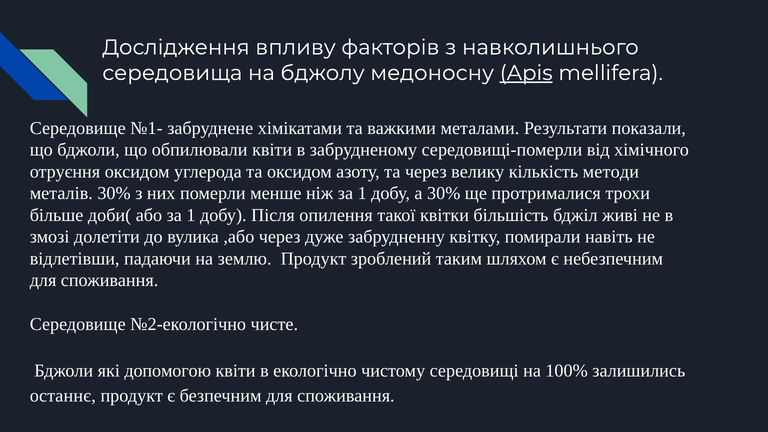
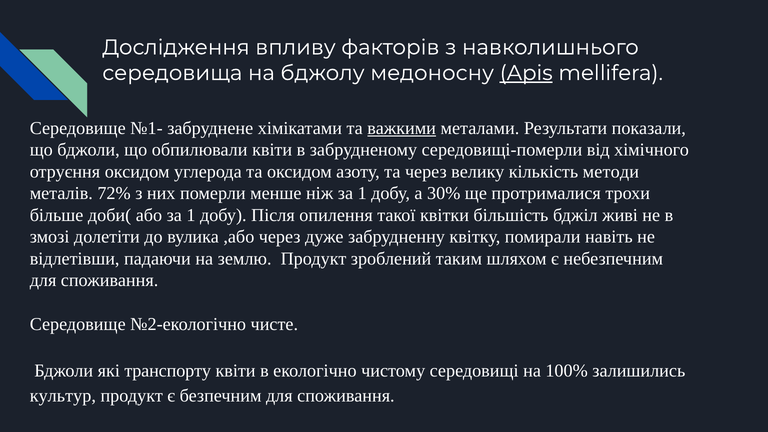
важкими underline: none -> present (402, 128)
металів 30%: 30% -> 72% (114, 193)
допомогою: допомогою -> транспорту (168, 371)
останнє: останнє -> культур (63, 396)
